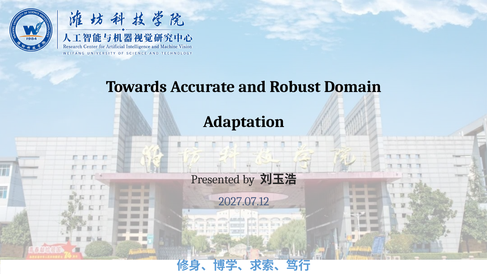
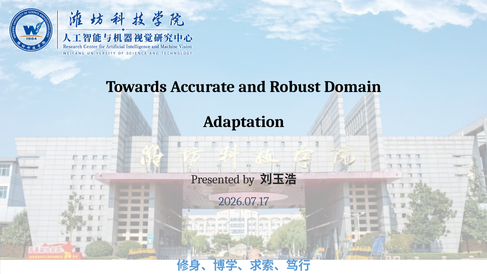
2027.07.12: 2027.07.12 -> 2026.07.17 (244, 201)
